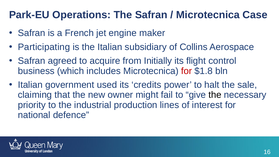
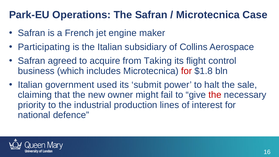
Initially: Initially -> Taking (158, 61)
credits: credits -> submit (146, 85)
the colour: black -> red (215, 95)
